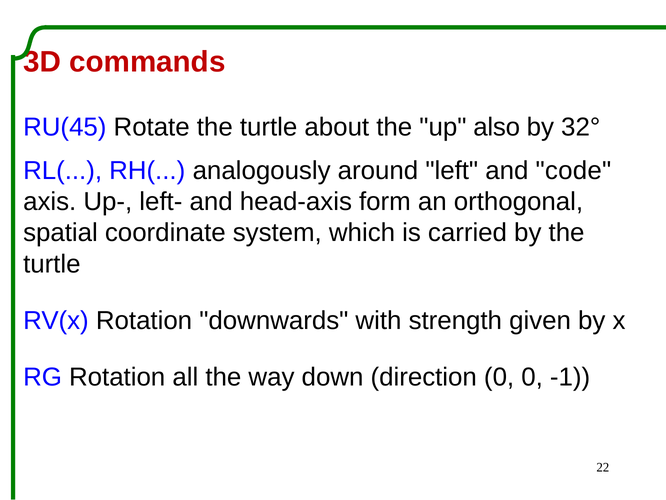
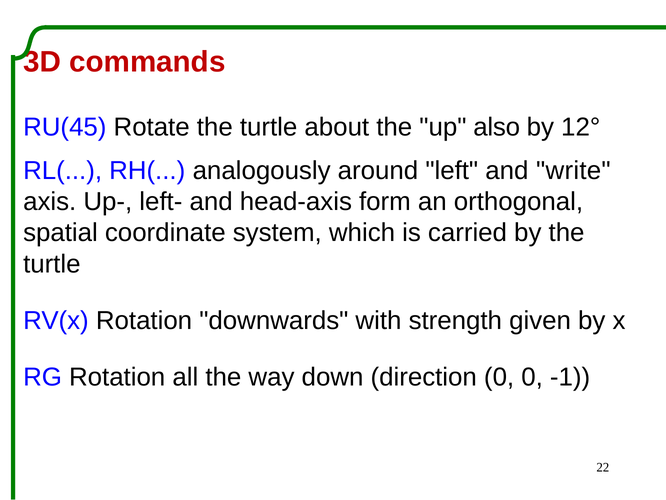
32°: 32° -> 12° (581, 127)
code: code -> write (573, 170)
